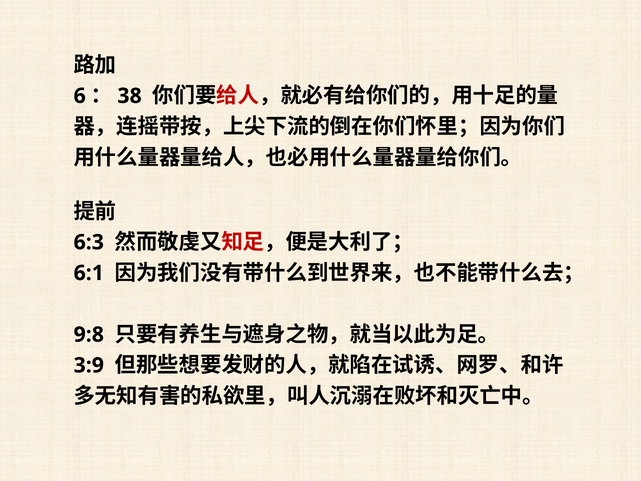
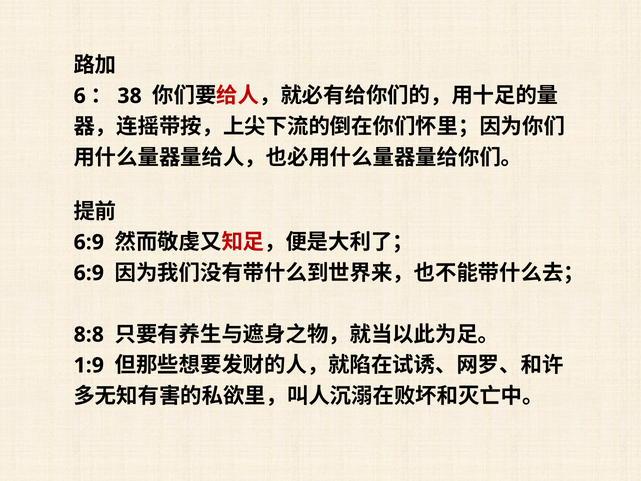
6:3: 6:3 -> 6:9 (89, 242)
6:1: 6:1 -> 6:9 (89, 273)
9:8: 9:8 -> 8:8 (89, 334)
3:9: 3:9 -> 1:9 (89, 365)
